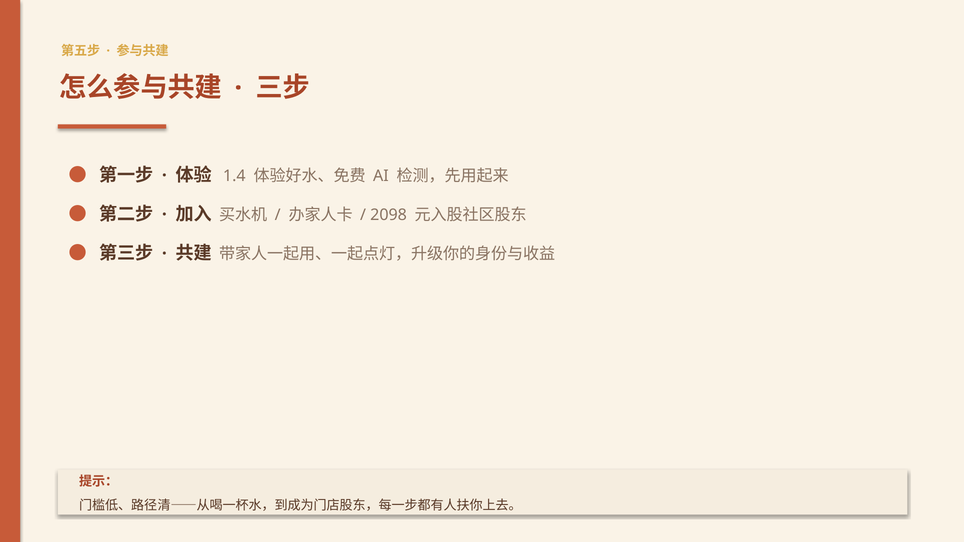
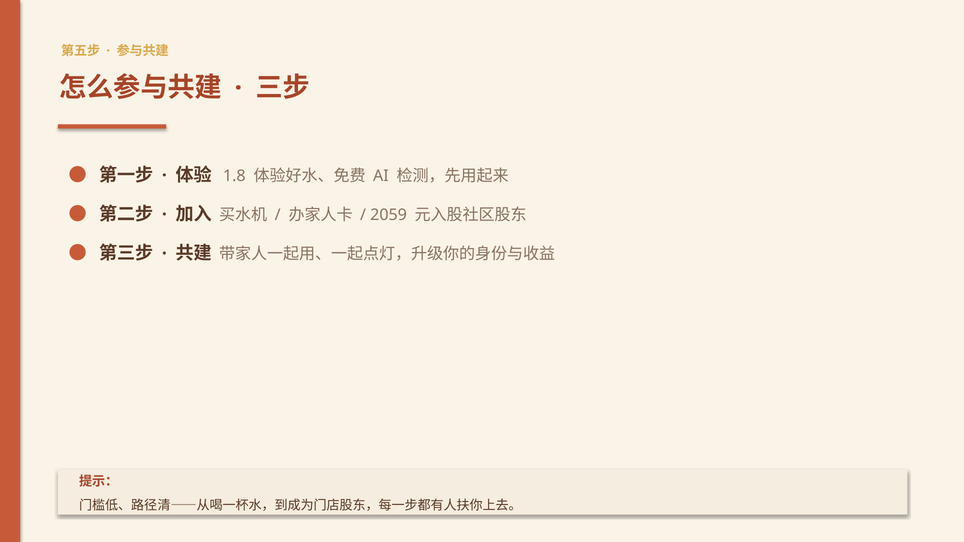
1.4: 1.4 -> 1.8 (234, 176)
2098: 2098 -> 2059 (389, 215)
